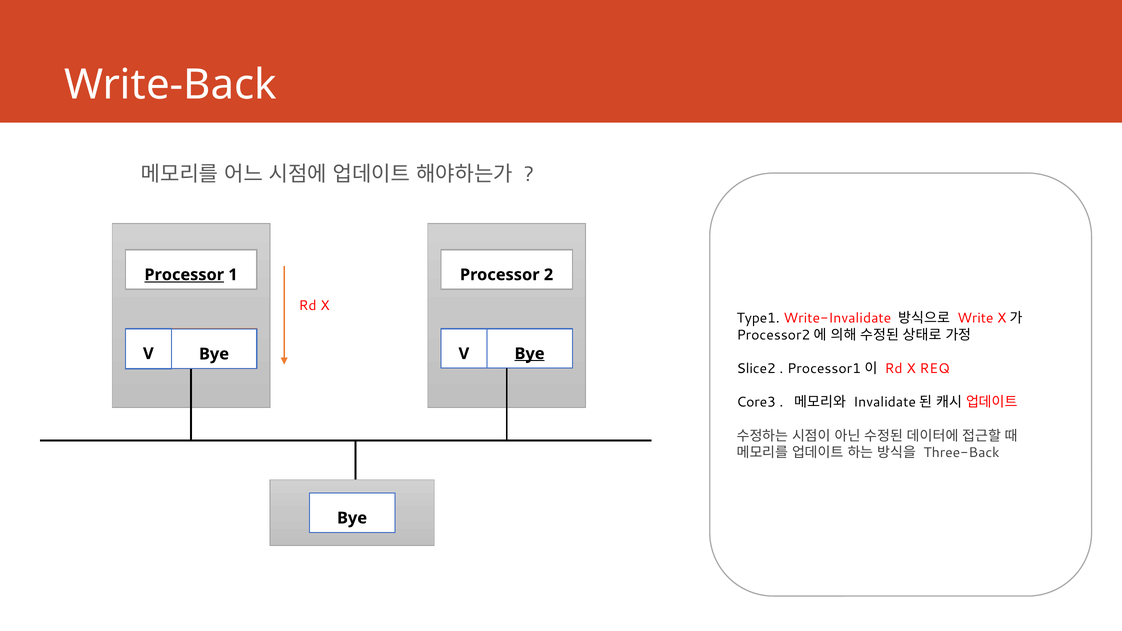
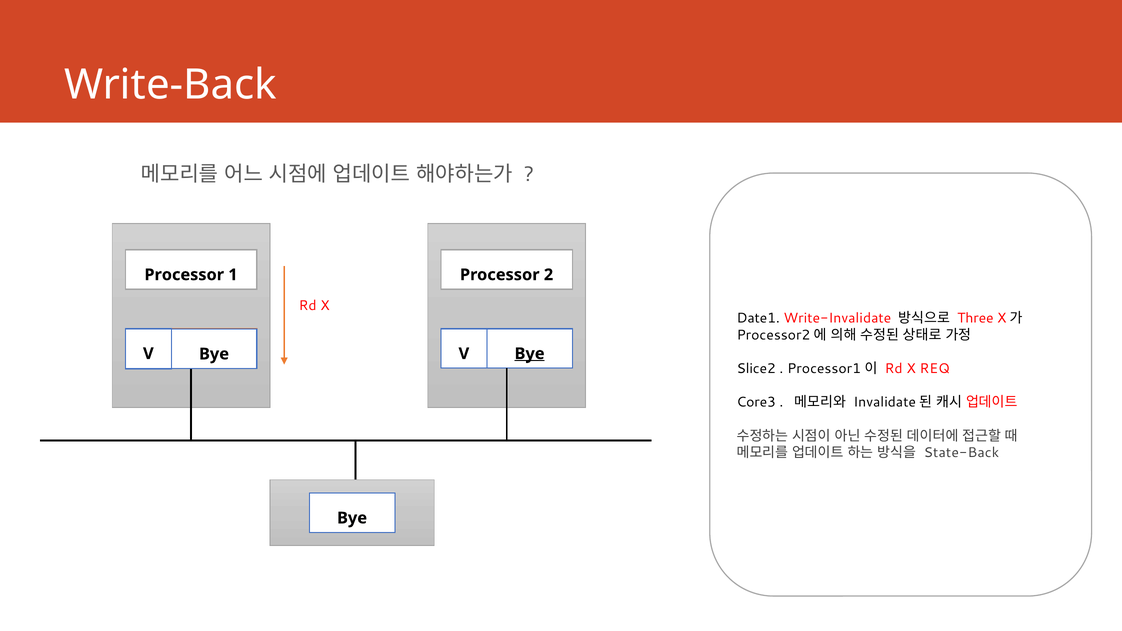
Processor underline: present -> none (184, 275)
Type1: Type1 -> Date1 (758, 318)
Write: Write -> Three (975, 318)
Three-Back: Three-Back -> State-Back (961, 453)
